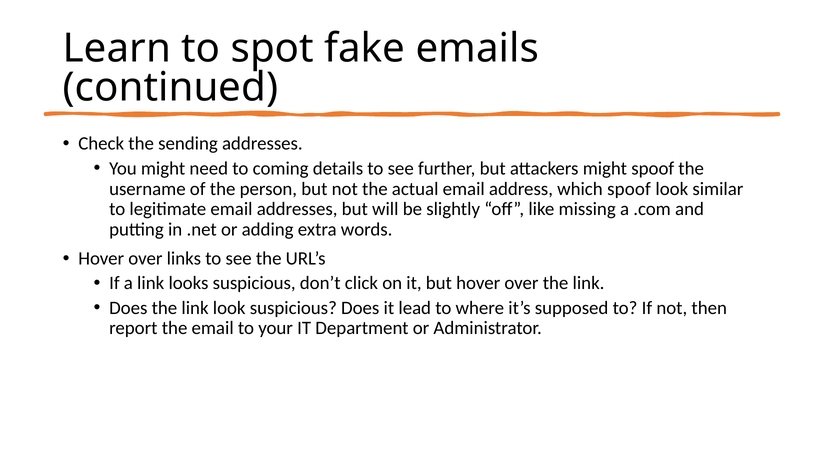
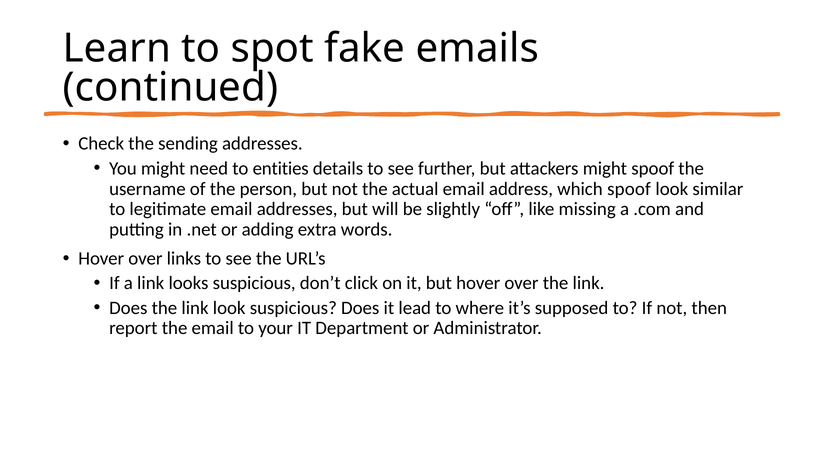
coming: coming -> entities (281, 168)
